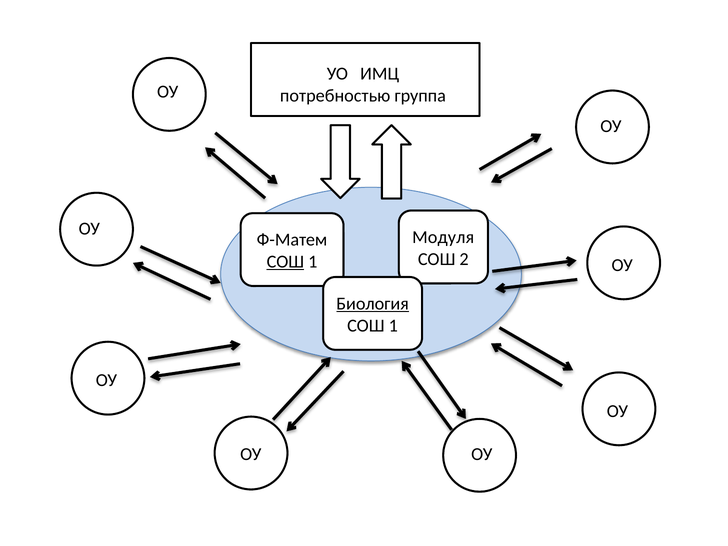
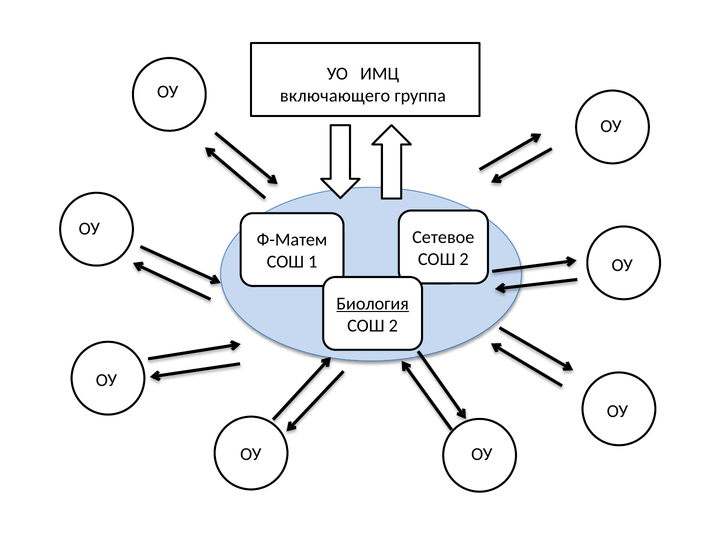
потребностью: потребностью -> включающего (335, 96)
Модуля: Модуля -> Сетевое (443, 237)
СОШ underline: present -> none (285, 262)
1: 1 -> 2 (393, 326)
